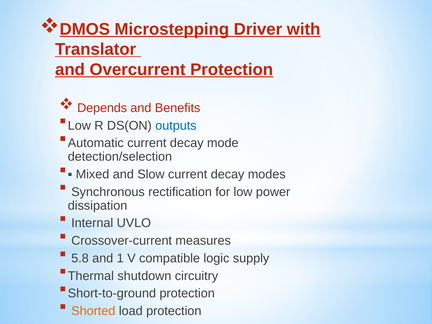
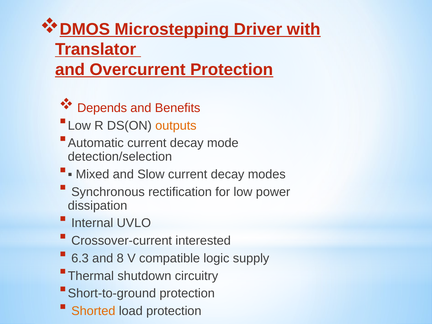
outputs colour: blue -> orange (176, 126)
measures: measures -> interested (203, 241)
5.8: 5.8 -> 6.3 (80, 258)
1: 1 -> 8 (120, 258)
